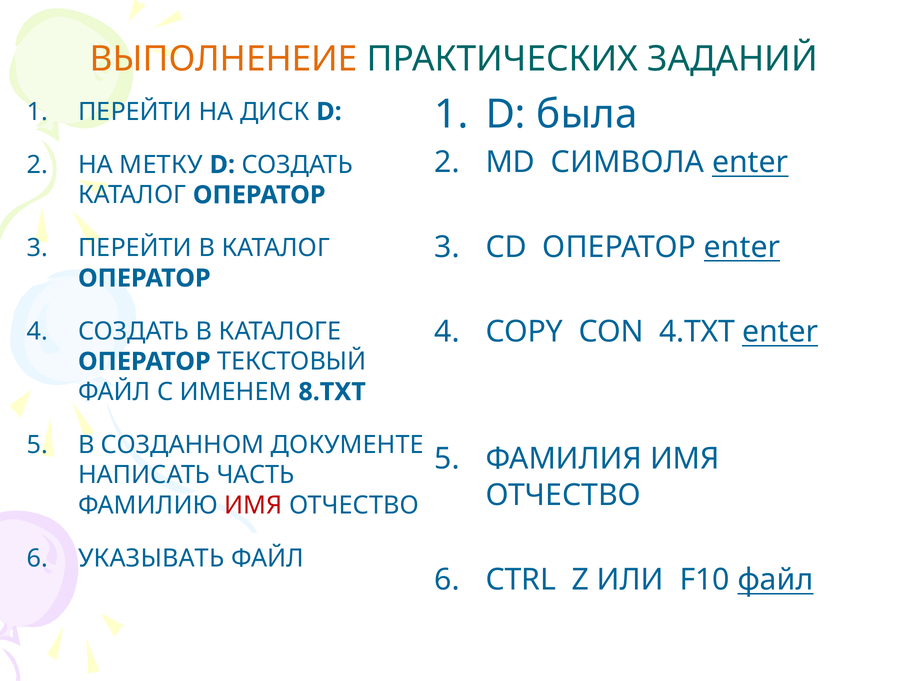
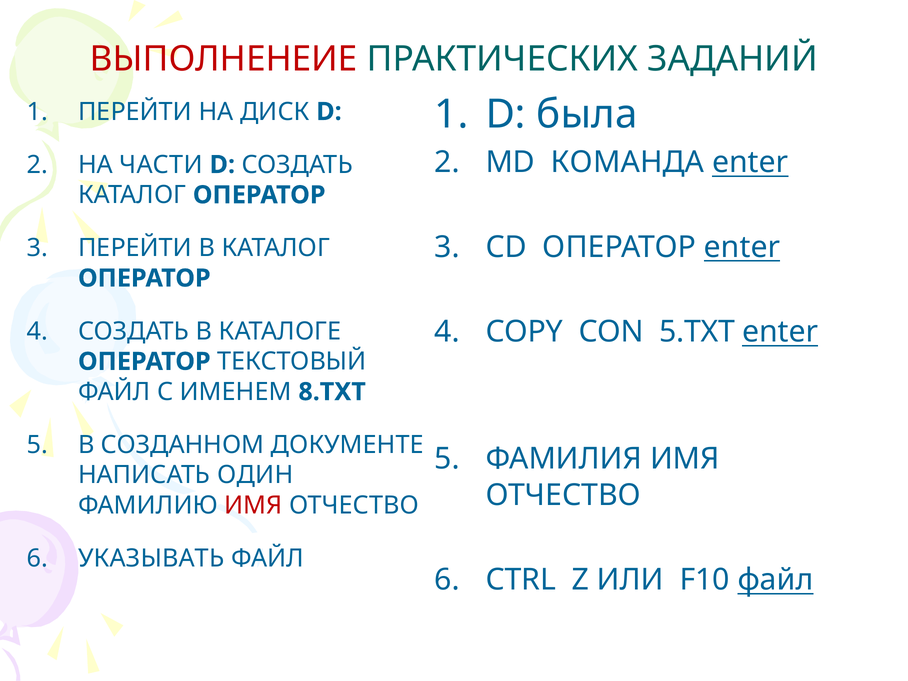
ВЫПОЛНЕНЕИЕ colour: orange -> red (224, 59)
СИМВОЛА: СИМВОЛА -> КОМАНДА (628, 162)
МЕТКУ: МЕТКУ -> ЧАСТИ (161, 165)
4.TXT: 4.TXT -> 5.TXT (697, 332)
ЧАСТЬ: ЧАСТЬ -> ОДИН (255, 475)
